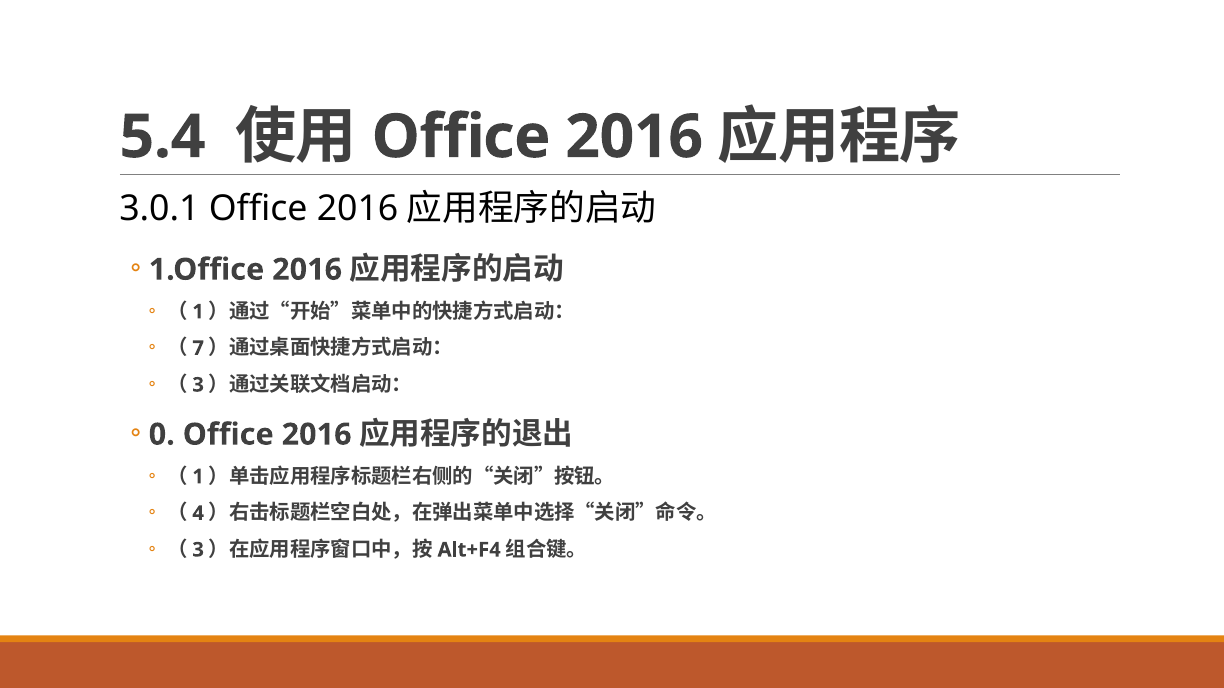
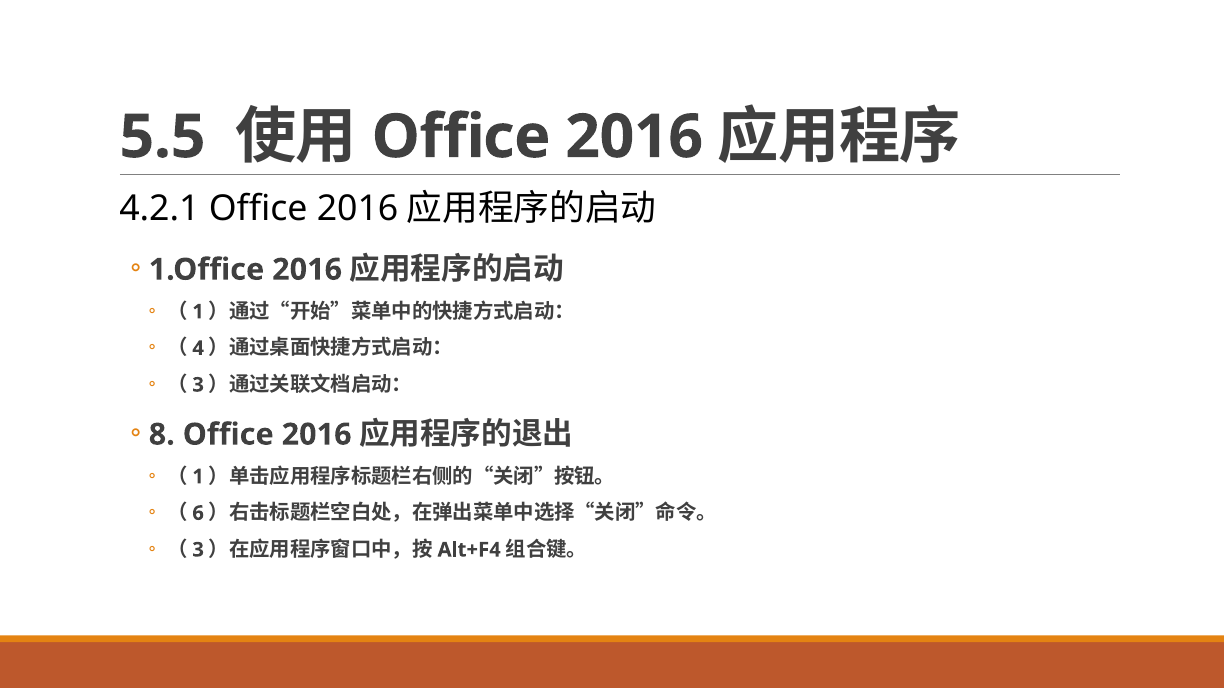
5.4: 5.4 -> 5.5 (162, 137)
3.0.1: 3.0.1 -> 4.2.1 (159, 209)
7: 7 -> 4 (198, 349)
0: 0 -> 8 (162, 435)
4: 4 -> 6 (198, 514)
